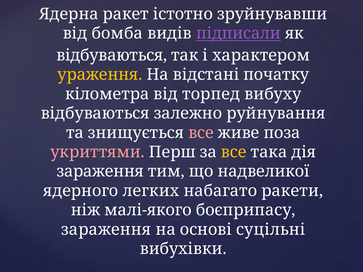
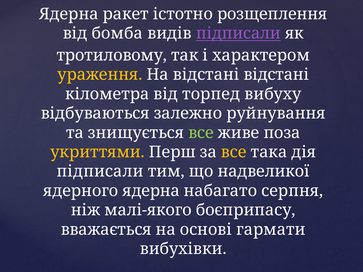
зруйнувавши: зруйнувавши -> розщеплення (272, 14)
відбуваються: відбуваються -> тротиловому (112, 55)
відстані початку: початку -> відстані (276, 75)
все colour: pink -> light green (201, 133)
укриттями colour: pink -> yellow (98, 152)
зараження: зараження -> підписали (100, 172)
ядерного легких: легких -> ядерна (151, 191)
ракети: ракети -> серпня (292, 191)
зараження: зараження -> вважається (106, 230)
суцільні: суцільні -> гармати (271, 230)
